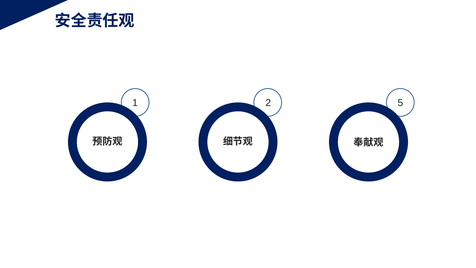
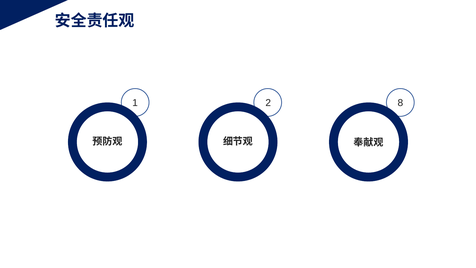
5: 5 -> 8 (400, 103)
